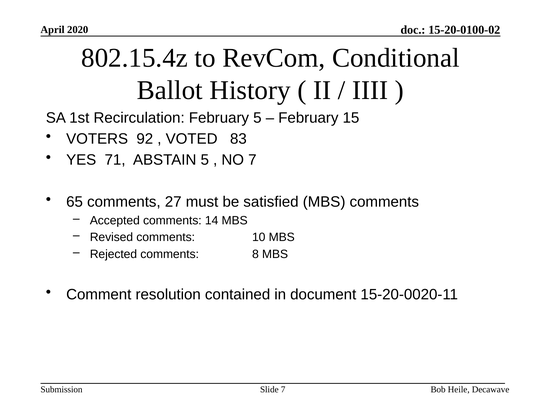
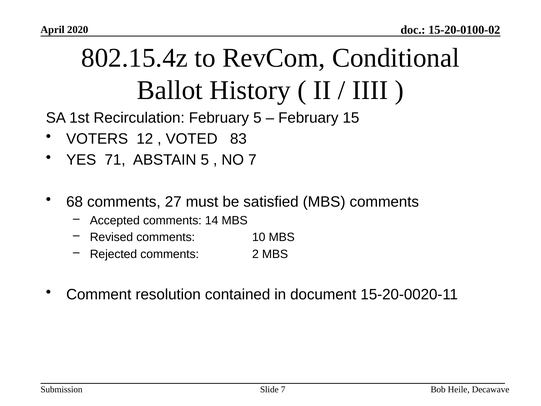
92: 92 -> 12 (145, 139)
65: 65 -> 68 (75, 202)
8: 8 -> 2 (256, 254)
